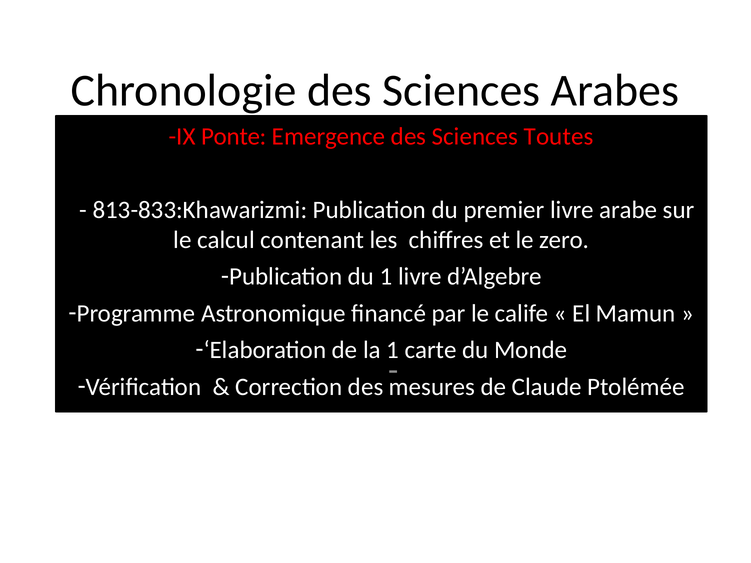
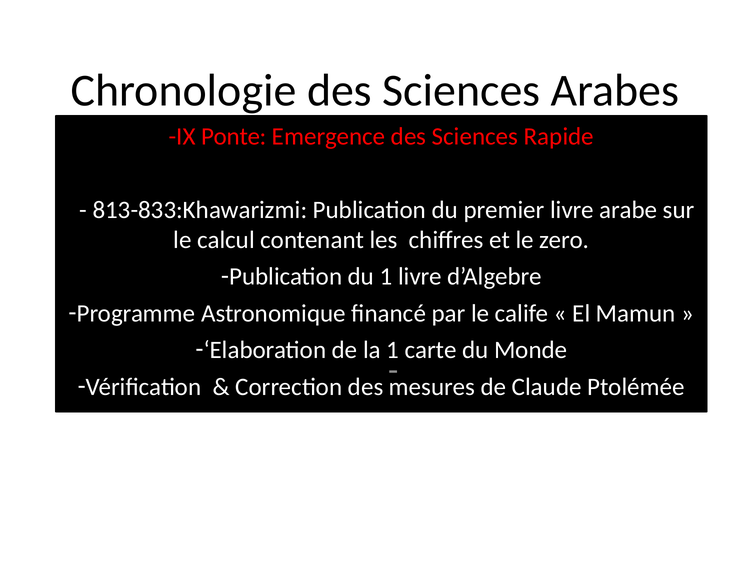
Toutes: Toutes -> Rapide (559, 137)
